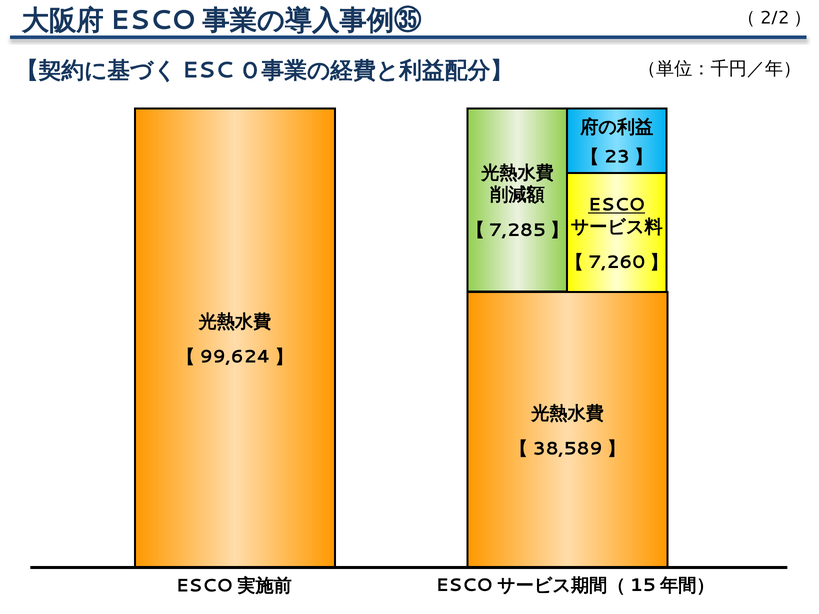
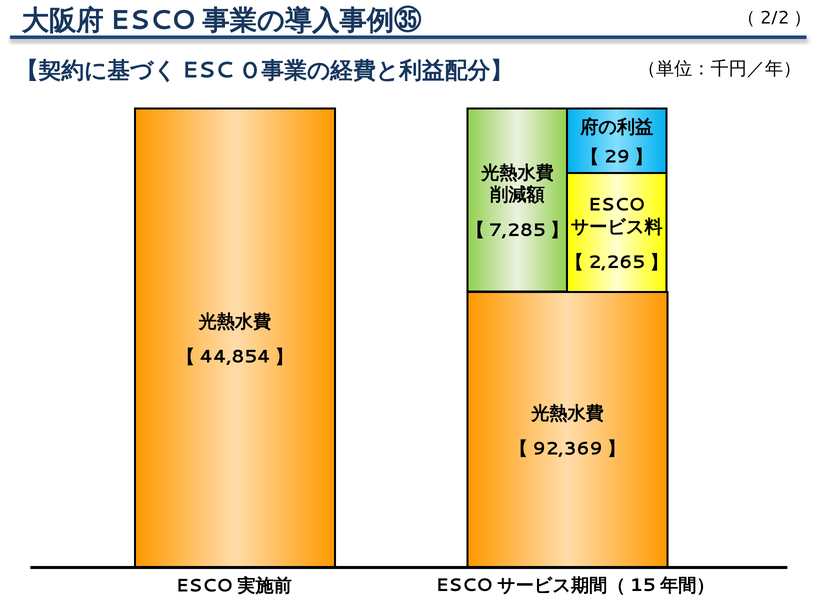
23: 23 -> 29 (617, 157)
ESCO underline: present -> none (617, 205)
7,260: 7,260 -> 2,265 (617, 262)
99,624: 99,624 -> 44,854 (235, 357)
38,589: 38,589 -> 92,369 (568, 449)
